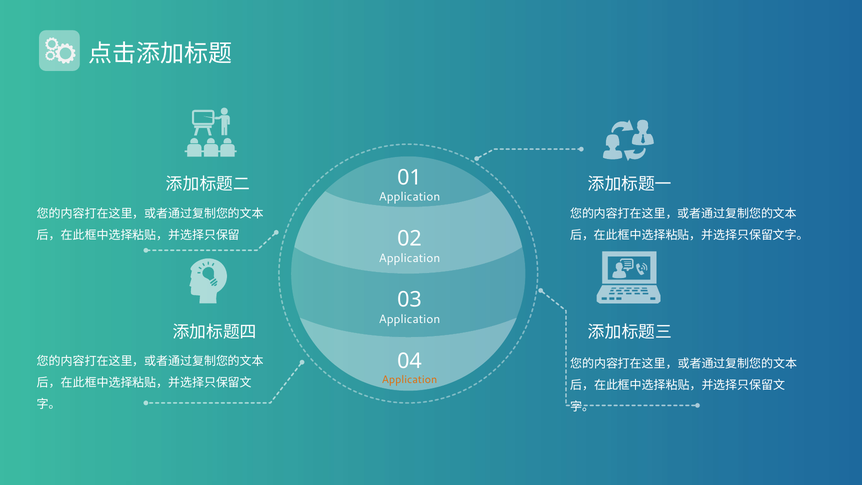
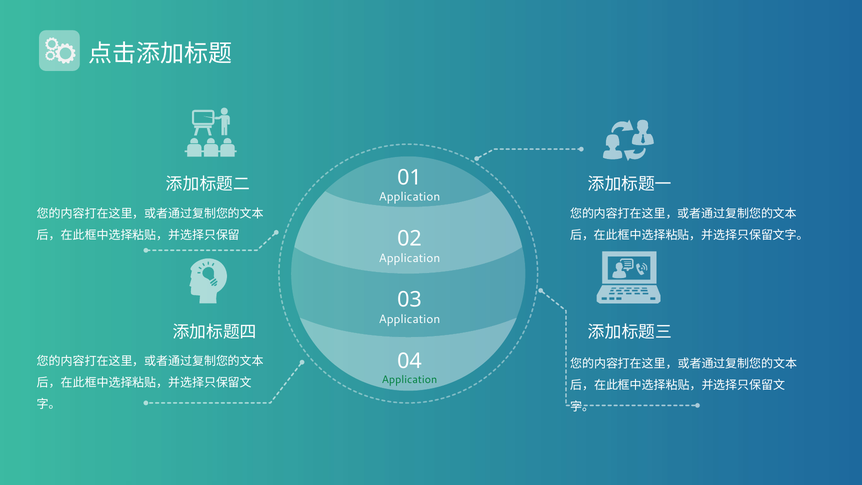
Application colour: orange -> green (409, 380)
